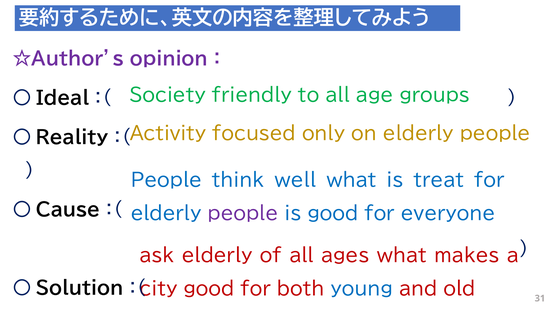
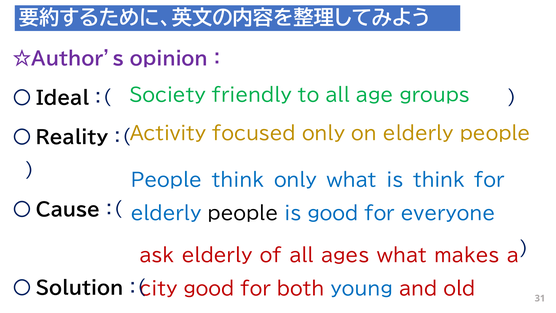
think well: well -> only (295, 180)
is treat: treat -> think (439, 180)
people colour: purple -> black (243, 214)
